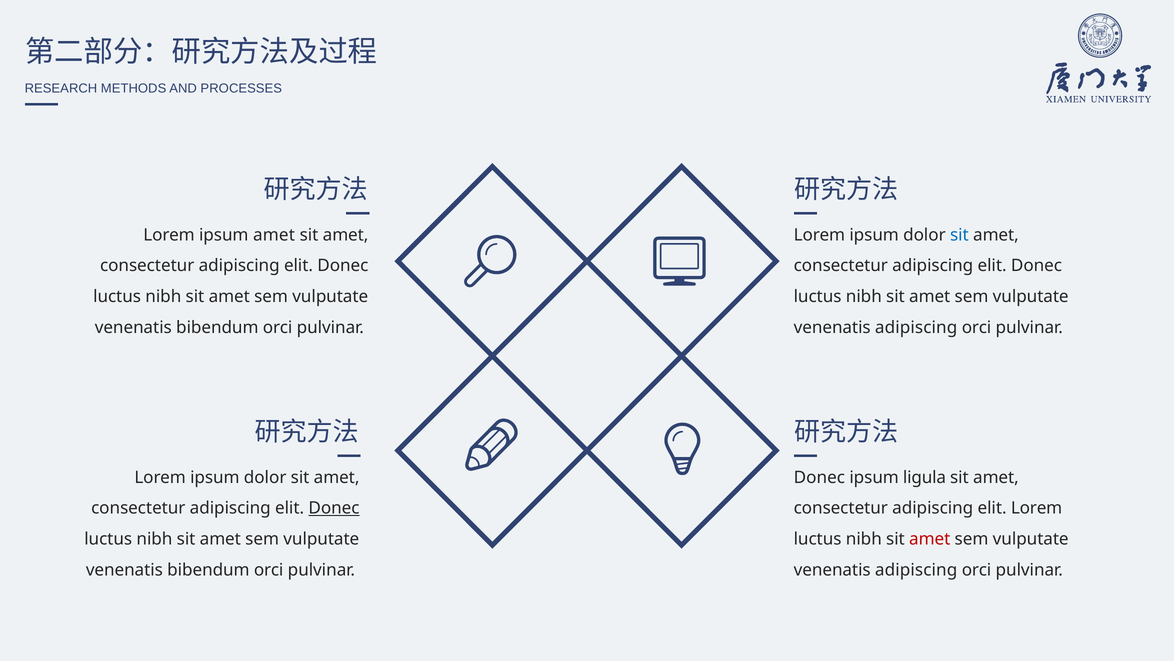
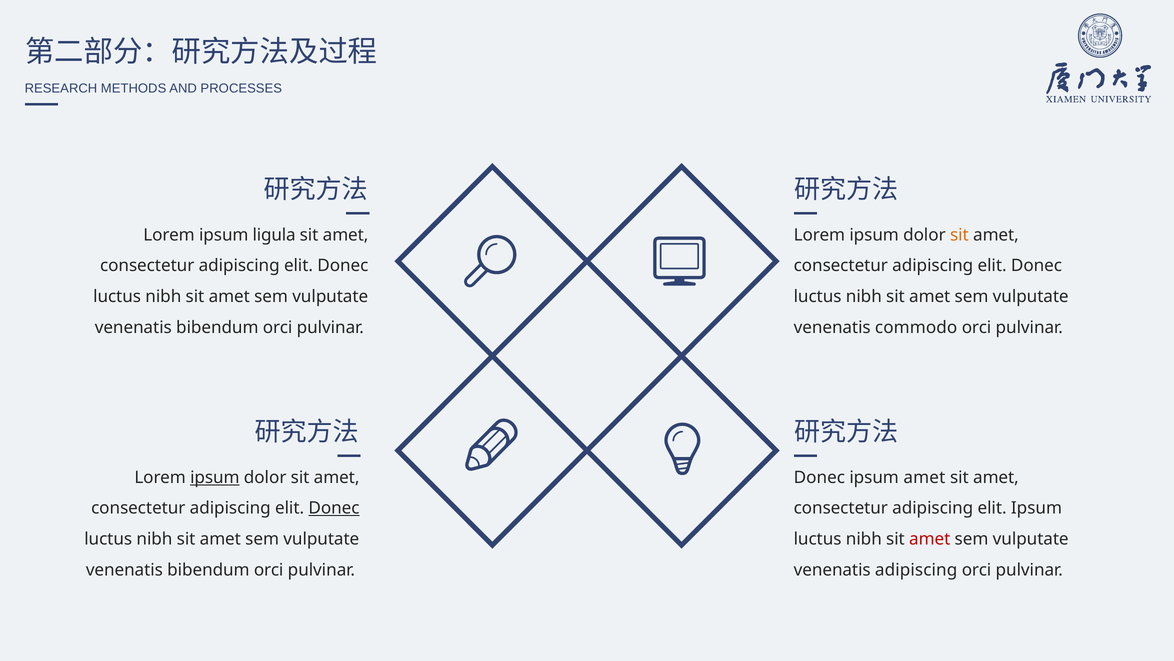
ipsum amet: amet -> ligula (274, 235)
sit colour: blue -> orange (959, 235)
adipiscing: adipiscing -> commodo (916, 327)
ipsum underline: none -> present (215, 477)
ipsum ligula: ligula -> amet (924, 477)
elit Lorem: Lorem -> Ipsum (1036, 508)
